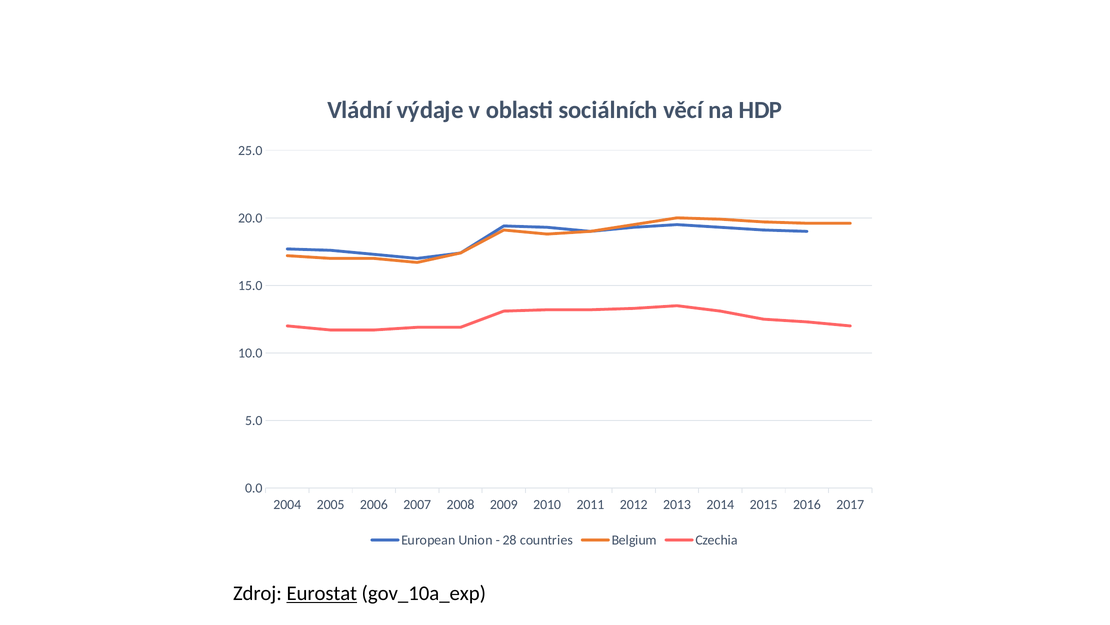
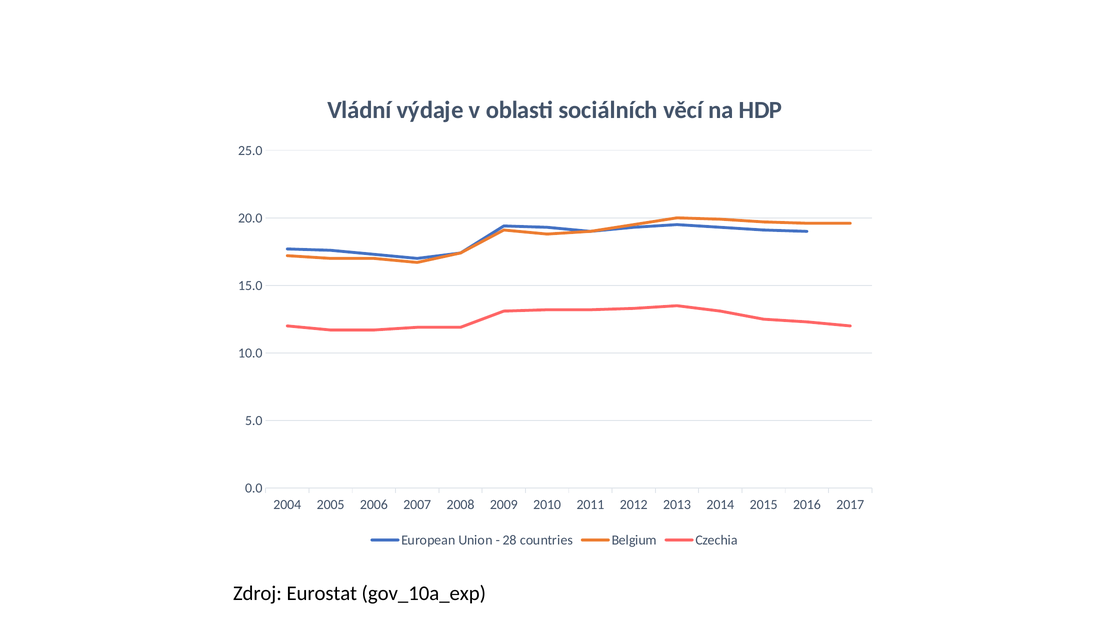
Eurostat underline: present -> none (322, 593)
